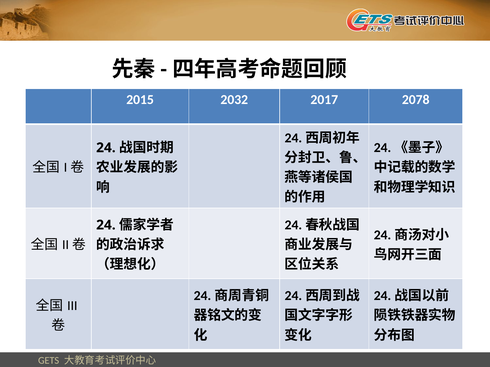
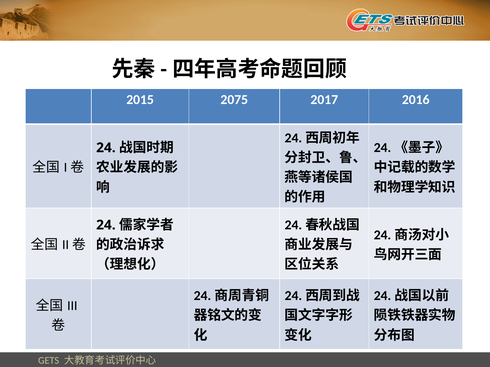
2032: 2032 -> 2075 (234, 100)
2078: 2078 -> 2016 (416, 100)
